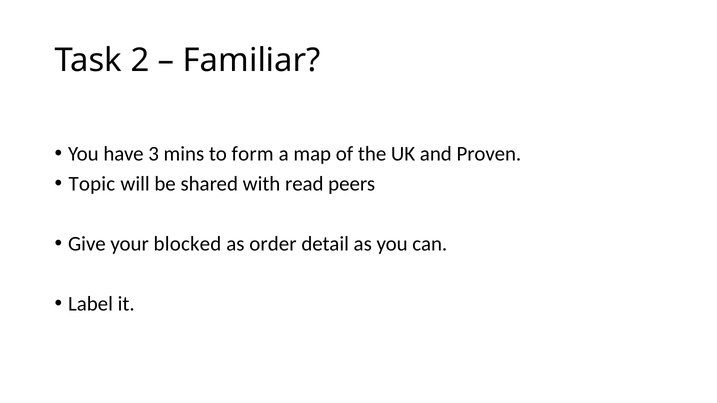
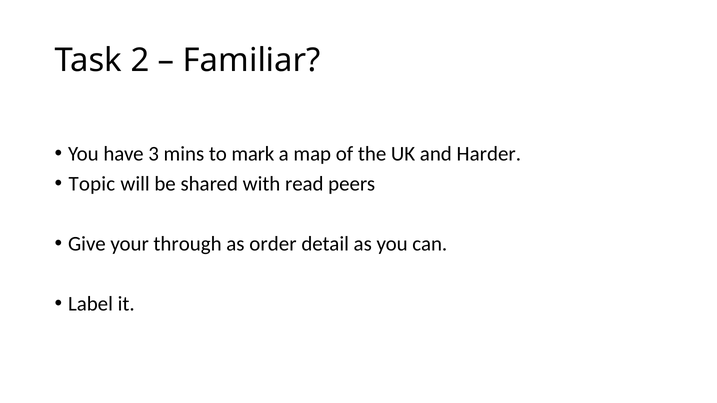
form: form -> mark (253, 154)
Proven: Proven -> Harder (489, 154)
blocked: blocked -> through (188, 244)
